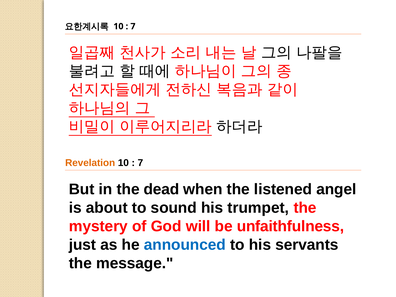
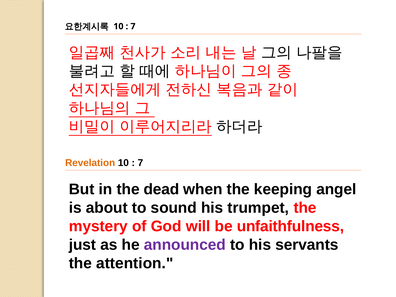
listened: listened -> keeping (283, 189)
announced colour: blue -> purple (185, 245)
message: message -> attention (135, 263)
